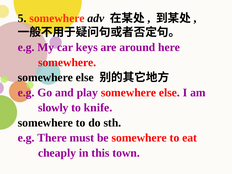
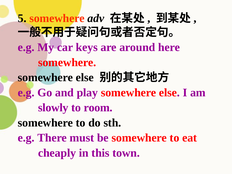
knife: knife -> room (98, 108)
